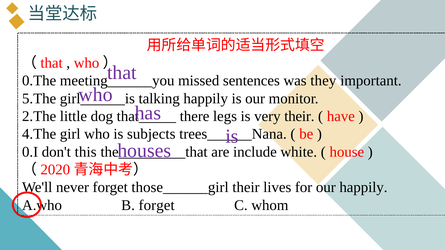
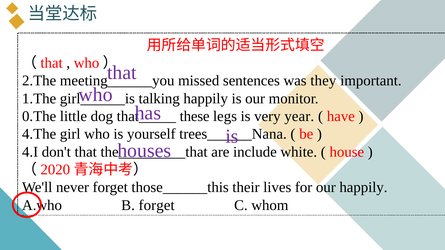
0.The: 0.The -> 2.The (39, 81)
5.The: 5.The -> 1.The (39, 99)
2.The: 2.The -> 0.The (39, 116)
there: there -> these (195, 116)
very their: their -> year (299, 116)
subjects: subjects -> yourself (151, 134)
0.I: 0.I -> 4.I (30, 152)
don't this: this -> that (86, 152)
those______girl: those______girl -> those______this (180, 188)
